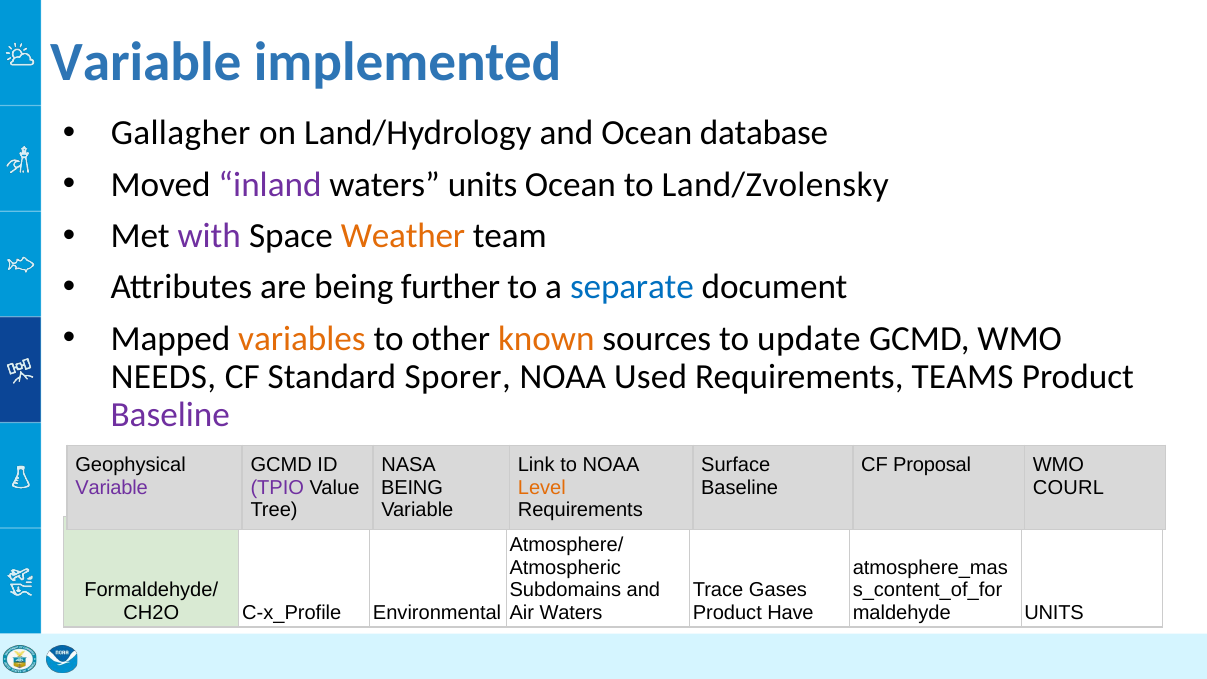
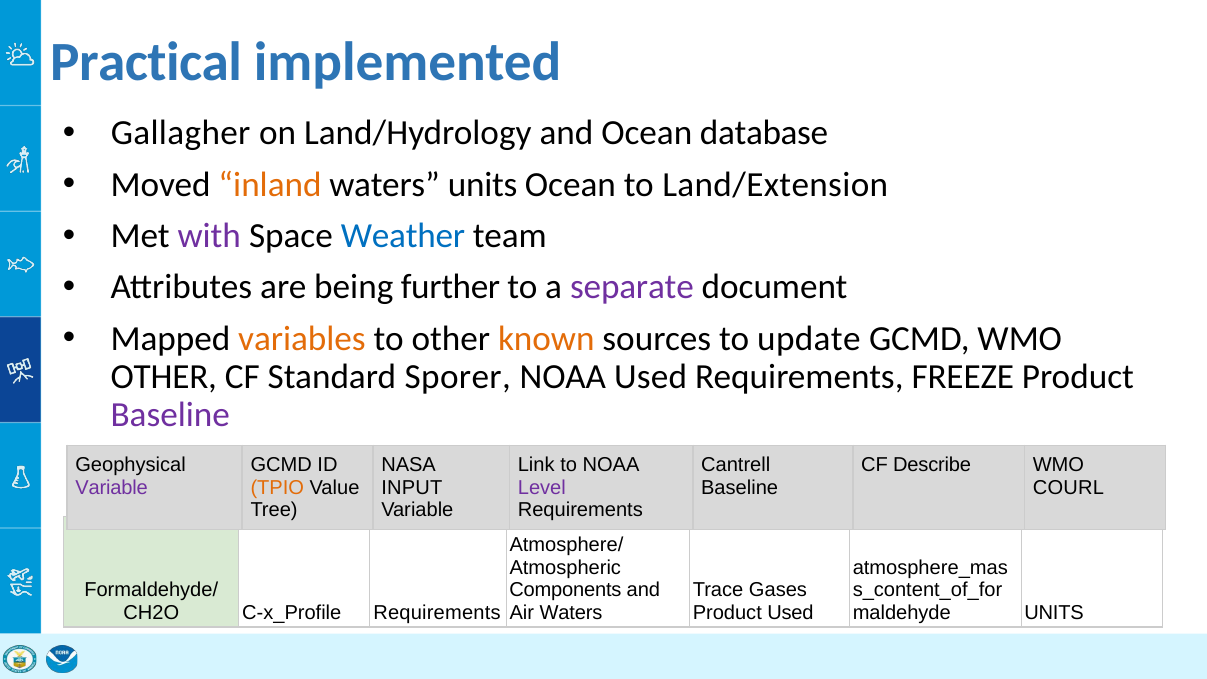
Variable: Variable -> Practical (146, 63)
inland colour: purple -> orange (270, 184)
Land/Zvolensky: Land/Zvolensky -> Land/Extension (775, 184)
Weather colour: orange -> blue (403, 236)
separate colour: blue -> purple (632, 287)
NEEDS: NEEDS -> OTHER (164, 377)
TEAMS: TEAMS -> FREEZE (963, 377)
Surface: Surface -> Cantrell (736, 465)
Proposal: Proposal -> Describe (932, 465)
TPIO colour: purple -> orange (277, 488)
BEING: BEING -> INPUT (412, 488)
Level colour: orange -> purple (542, 488)
Subdomains: Subdomains -> Components (565, 590)
Environmental: Environmental -> Requirements (437, 613)
Product Have: Have -> Used (790, 613)
